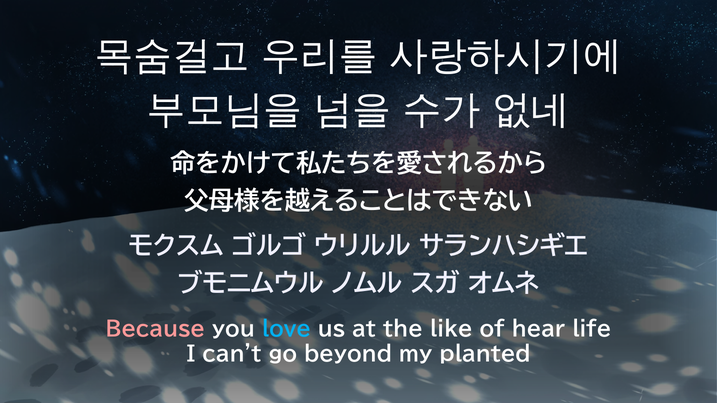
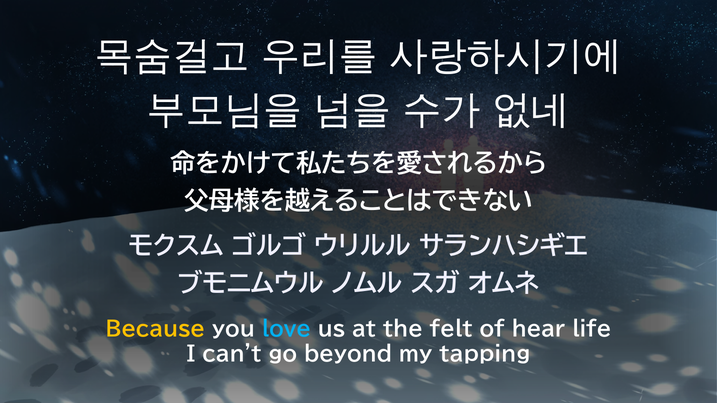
Because colour: pink -> yellow (155, 330)
like: like -> felt (451, 330)
planted: planted -> tapping (485, 355)
